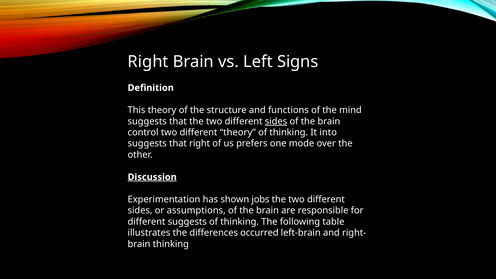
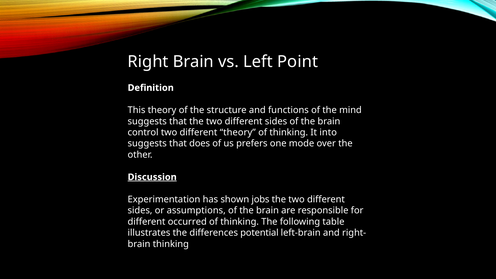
Signs: Signs -> Point (298, 62)
sides underline: present -> none (276, 121)
that right: right -> does (200, 144)
different suggests: suggests -> occurred (187, 222)
occurred: occurred -> potential (259, 233)
